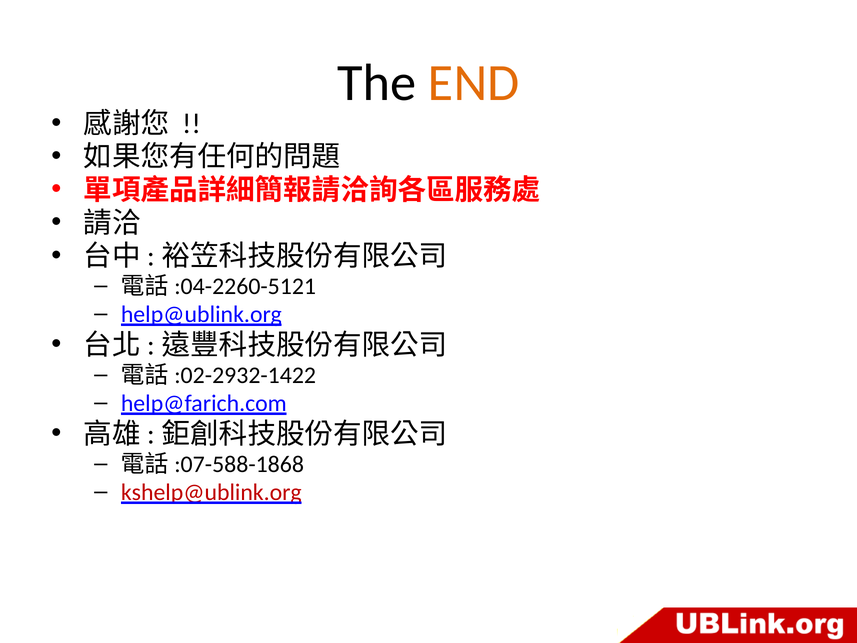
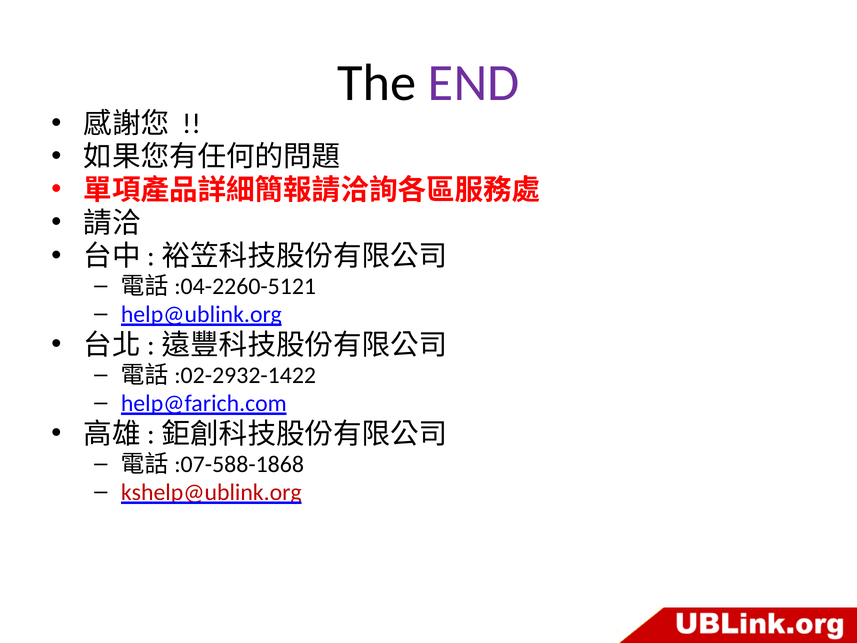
END colour: orange -> purple (474, 83)
